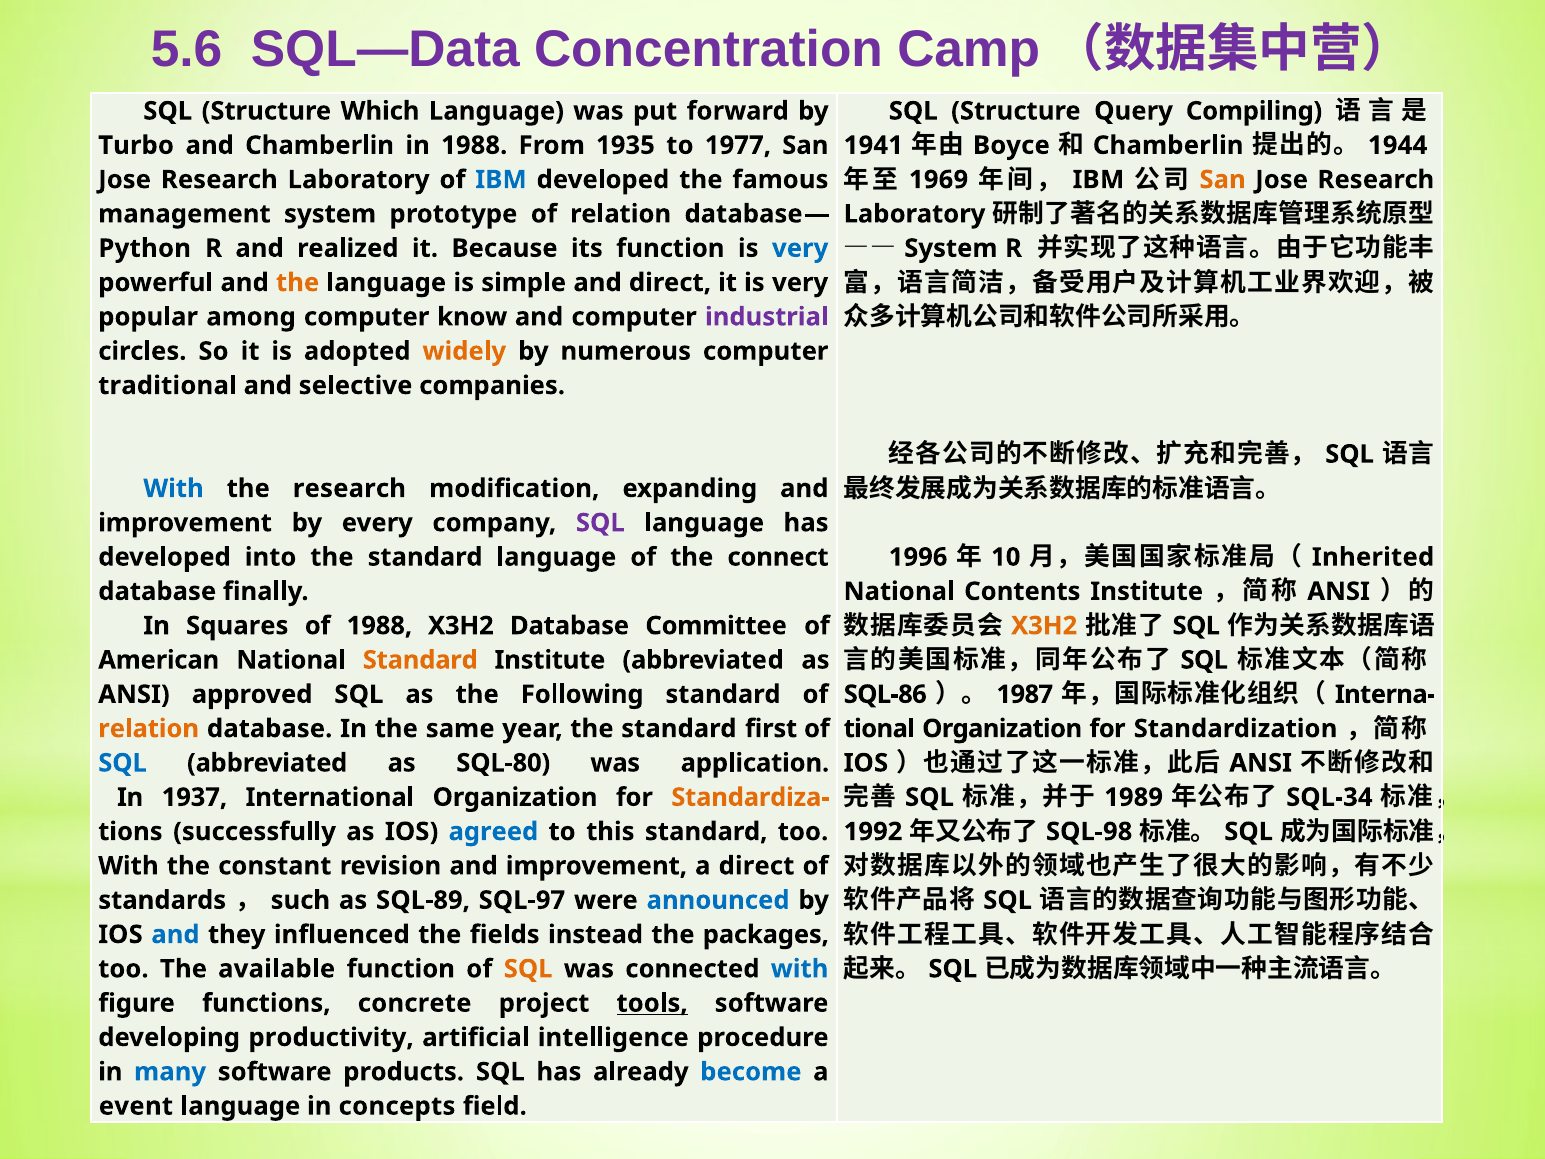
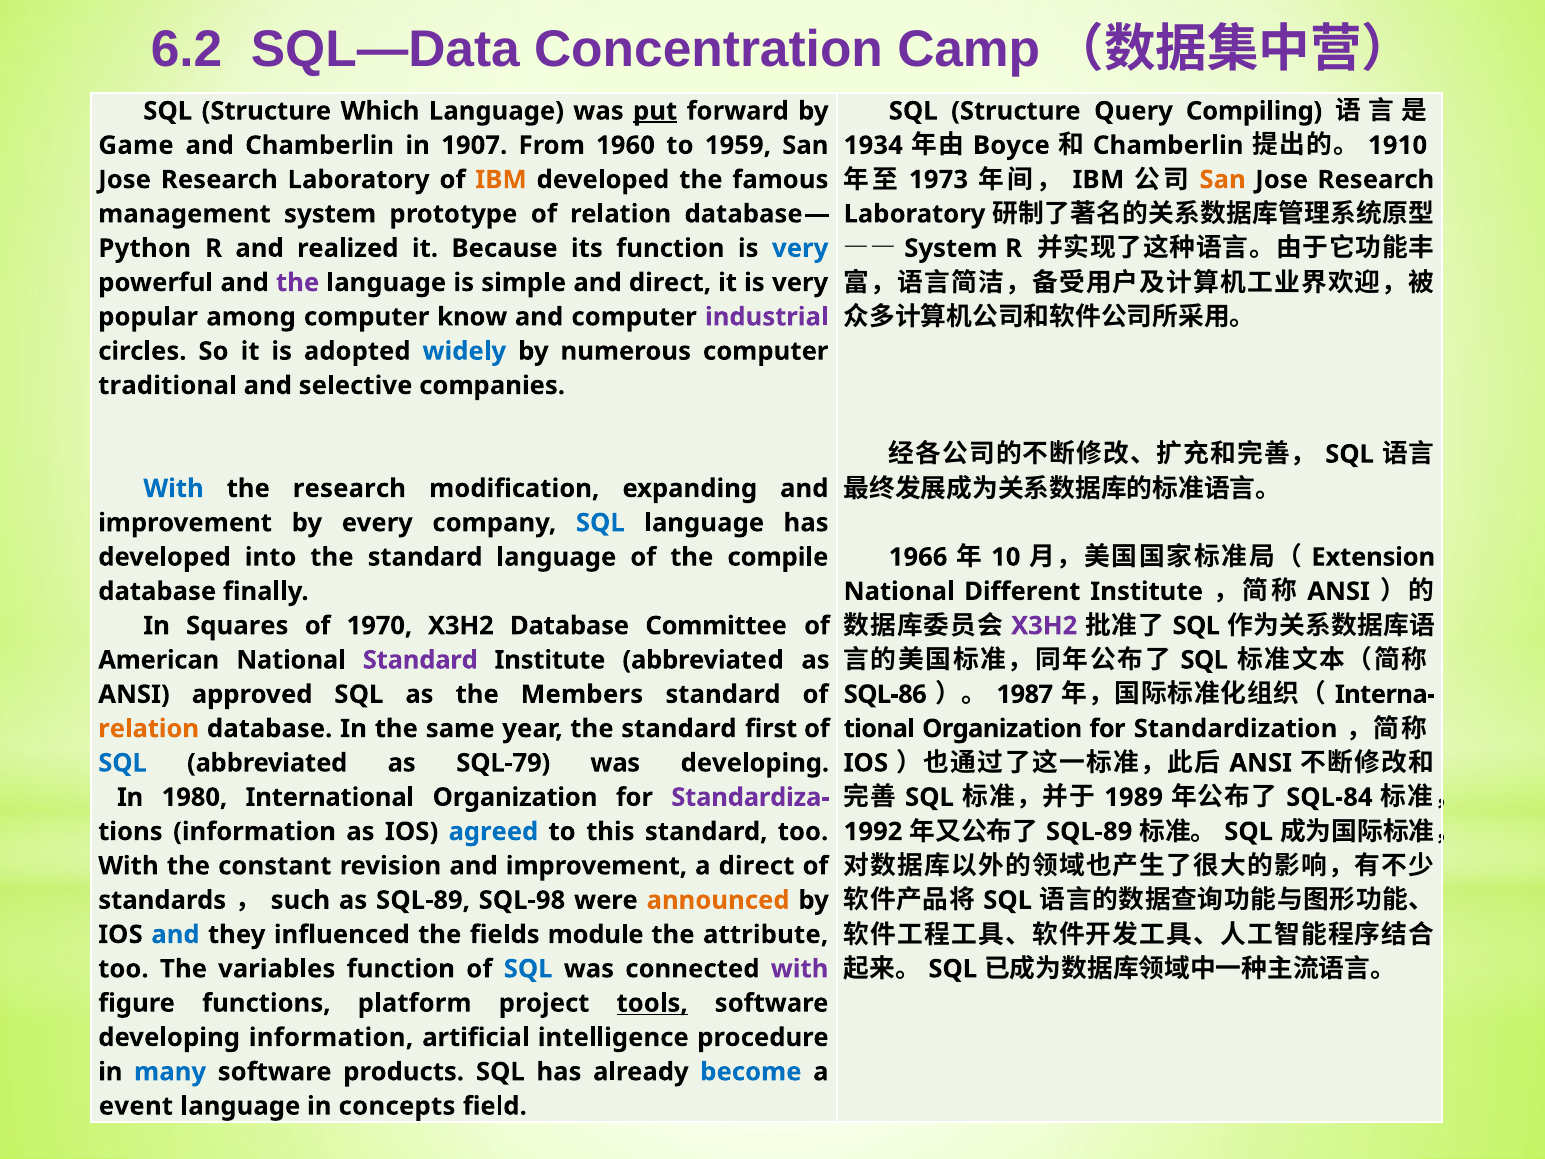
5.6: 5.6 -> 6.2 (187, 50)
put underline: none -> present (655, 111)
Turbo: Turbo -> Game (136, 145)
in 1988: 1988 -> 1907 (474, 145)
1935: 1935 -> 1960 (625, 145)
1977: 1977 -> 1959 (738, 145)
1941: 1941 -> 1934 (873, 145)
1944: 1944 -> 1910 (1398, 145)
1969: 1969 -> 1973 (939, 180)
IBM colour: blue -> orange (501, 180)
the colour: orange -> purple (298, 283)
widely colour: orange -> blue (464, 351)
SQL colour: purple -> blue (600, 523)
connect: connect -> compile (778, 557)
1996: 1996 -> 1966 (918, 557)
Inherited: Inherited -> Extension (1373, 557)
Contents: Contents -> Different (1022, 591)
X3H2 colour: orange -> purple (1044, 626)
of 1988: 1988 -> 1970 (379, 626)
Standard colour: orange -> purple (420, 660)
Following: Following -> Members (582, 694)
SQL-80: SQL-80 -> SQL-79 (503, 763)
was application: application -> developing (755, 763)
SQL-34: SQL-34 -> SQL-84 (1329, 797)
1937: 1937 -> 1980 (194, 797)
Standardiza- colour: orange -> purple (750, 797)
tions successfully: successfully -> information (255, 831)
SQL-98: SQL-98 -> SQL-89 (1089, 831)
SQL-97: SQL-97 -> SQL-98 (522, 900)
announced colour: blue -> orange (718, 900)
instead: instead -> module (596, 934)
packages: packages -> attribute (766, 934)
available: available -> variables (277, 969)
SQL colour: orange -> blue (528, 969)
with colour: blue -> purple (800, 969)
concrete: concrete -> platform (415, 1003)
developing productivity: productivity -> information (331, 1037)
